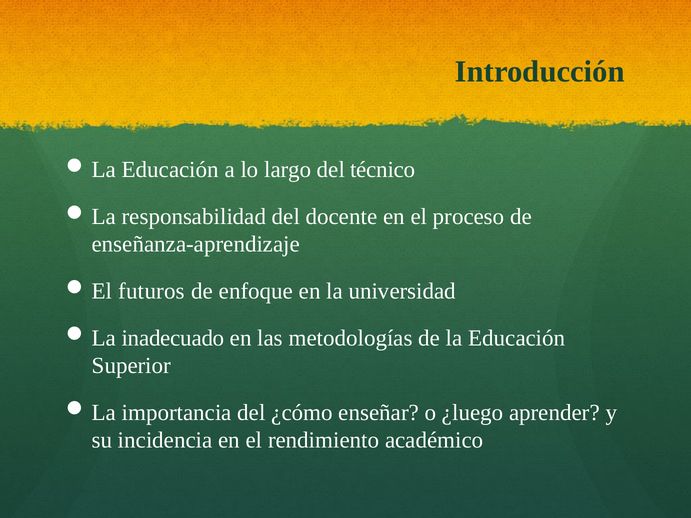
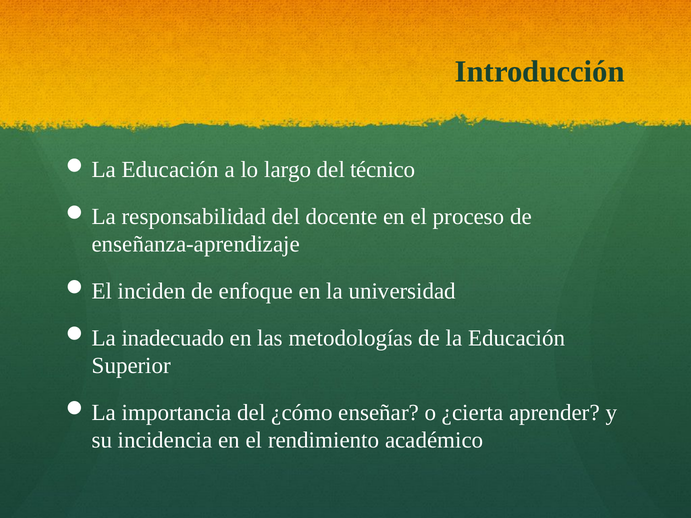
futuros: futuros -> inciden (152, 291)
¿luego: ¿luego -> ¿cierta (473, 413)
